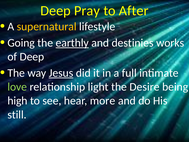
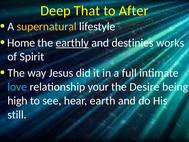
Pray: Pray -> That (87, 11)
Going: Going -> Home (21, 43)
of Deep: Deep -> Spirit (32, 57)
Jesus underline: present -> none (61, 73)
love colour: light green -> light blue (17, 87)
light: light -> your (98, 87)
more: more -> earth (103, 101)
